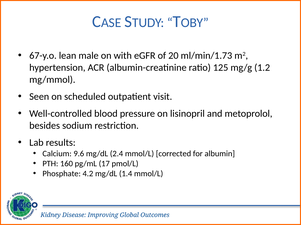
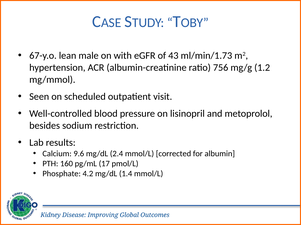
20: 20 -> 43 (173, 56)
125: 125 -> 756 (221, 68)
